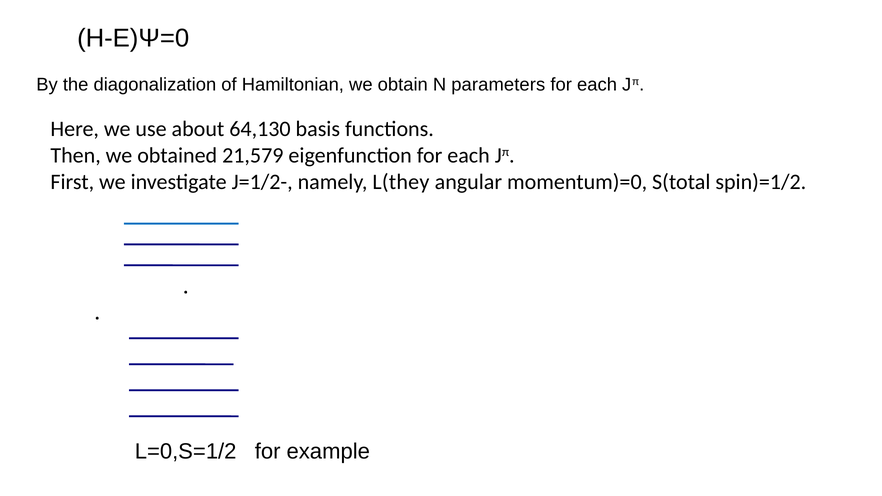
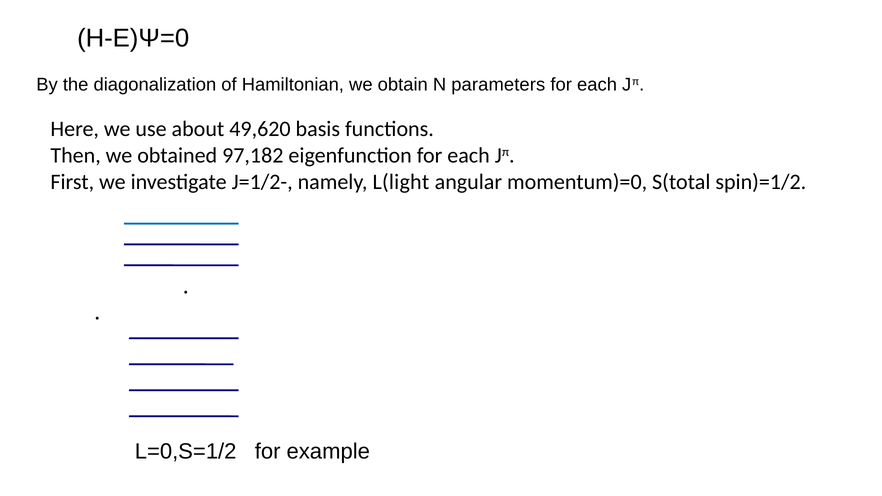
64,130: 64,130 -> 49,620 (260, 129)
21,579: 21,579 -> 97,182 (253, 155)
L(they: L(they -> L(light (401, 182)
